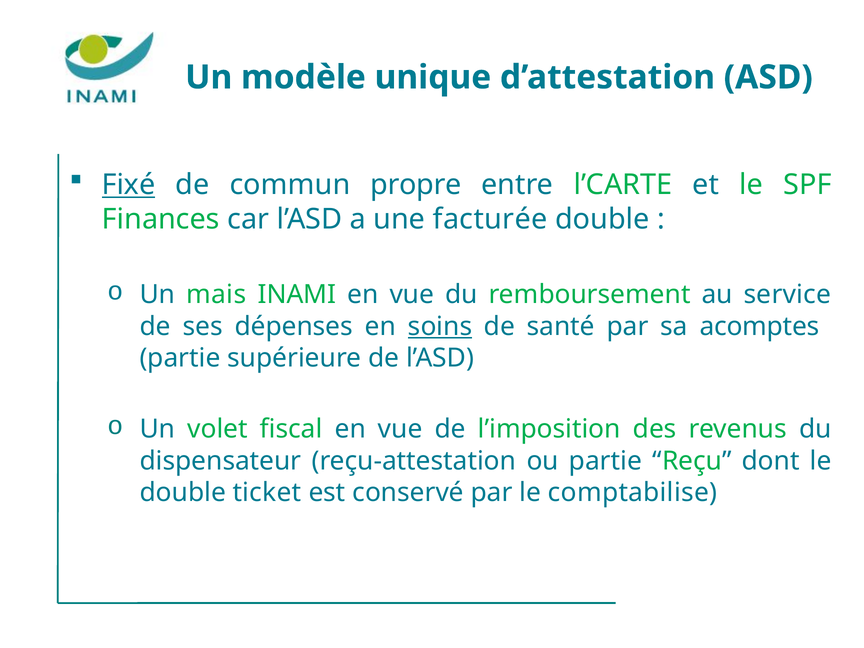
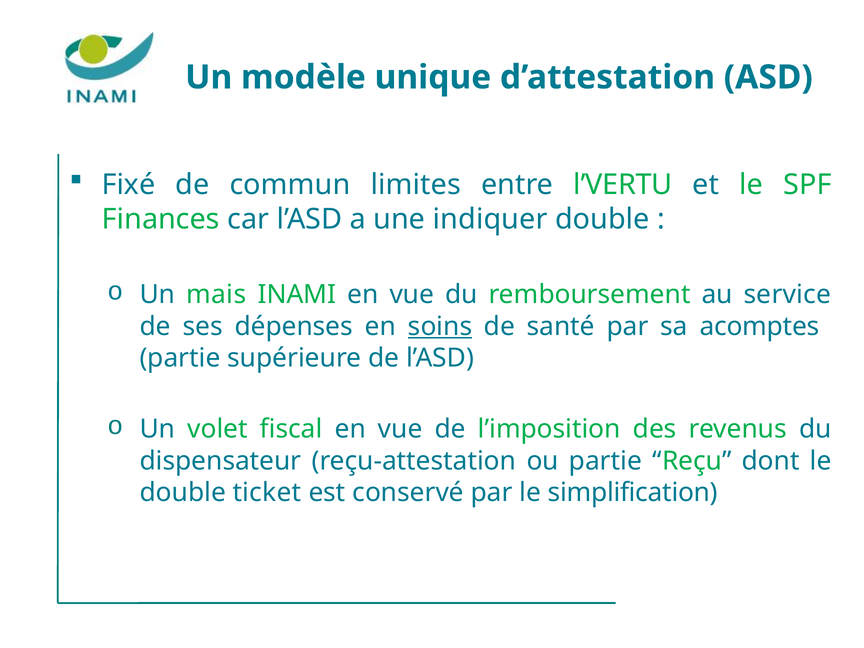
Fixé underline: present -> none (129, 185)
propre: propre -> limites (416, 185)
l’CARTE: l’CARTE -> l’VERTU (623, 185)
facturée: facturée -> indiquer (490, 219)
comptabilise: comptabilise -> simplification (633, 493)
